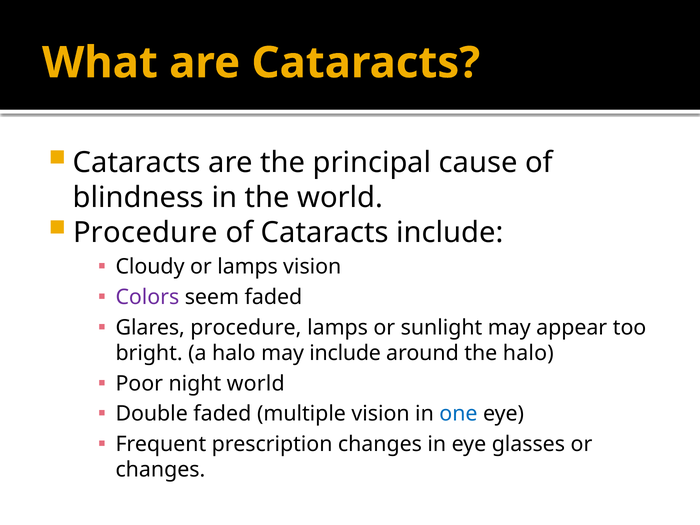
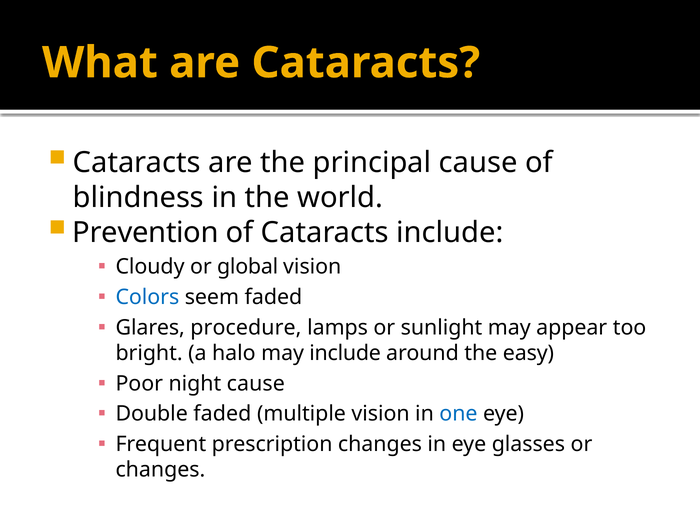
Procedure: Procedure -> Prevention (146, 232)
or lamps: lamps -> global (248, 267)
Colors colour: purple -> blue (147, 297)
the halo: halo -> easy (528, 353)
night world: world -> cause (256, 383)
